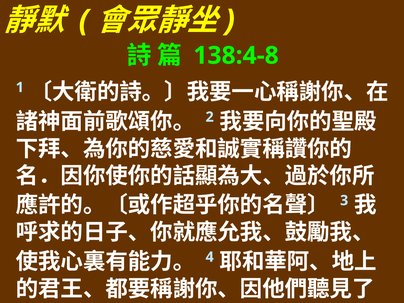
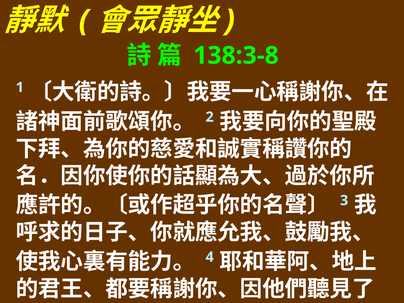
138:4-8: 138:4-8 -> 138:3-8 (236, 56)
